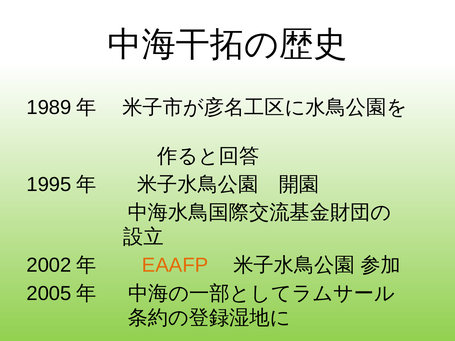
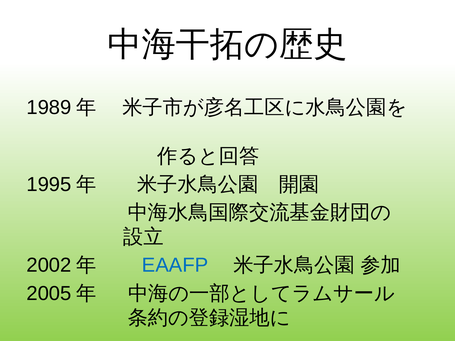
EAAFP colour: orange -> blue (175, 265)
